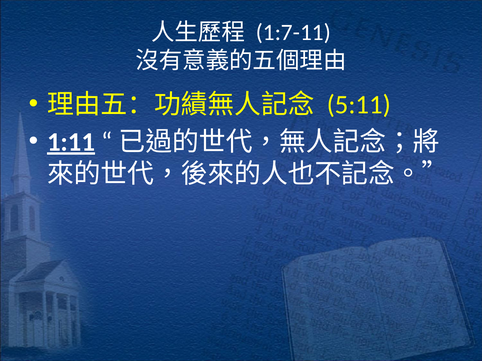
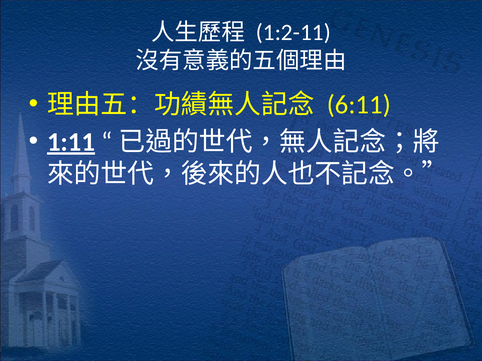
1:7-11: 1:7-11 -> 1:2-11 (293, 33)
5:11: 5:11 -> 6:11 (359, 105)
